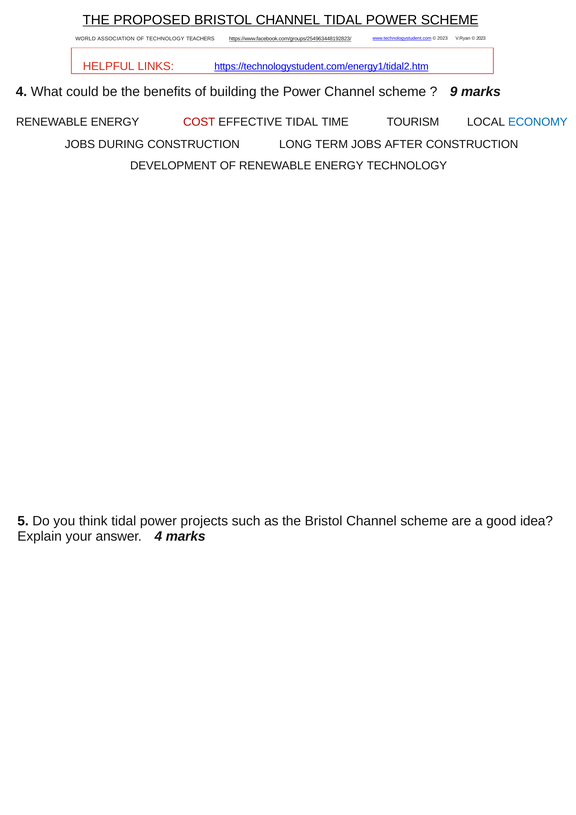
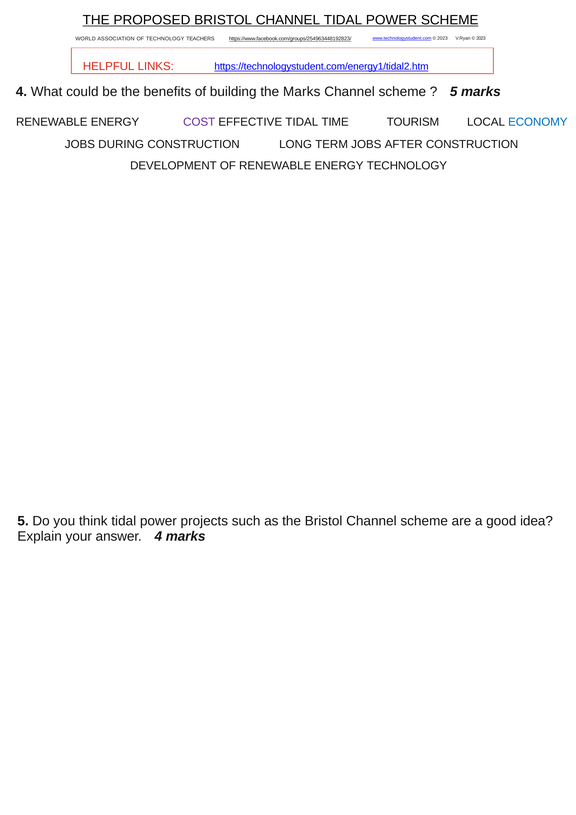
the Power: Power -> Marks (302, 92)
9: 9 -> 5 (454, 92)
COST colour: red -> purple (199, 122)
